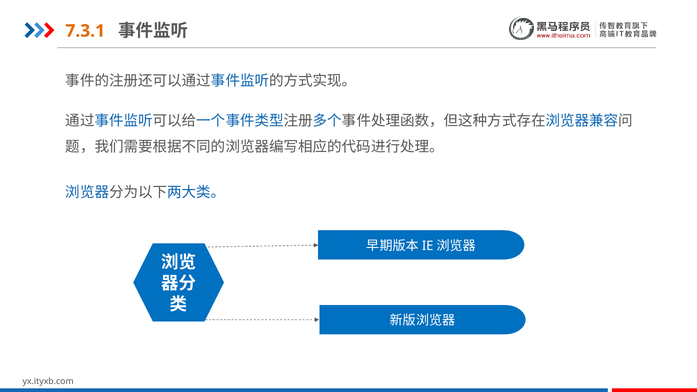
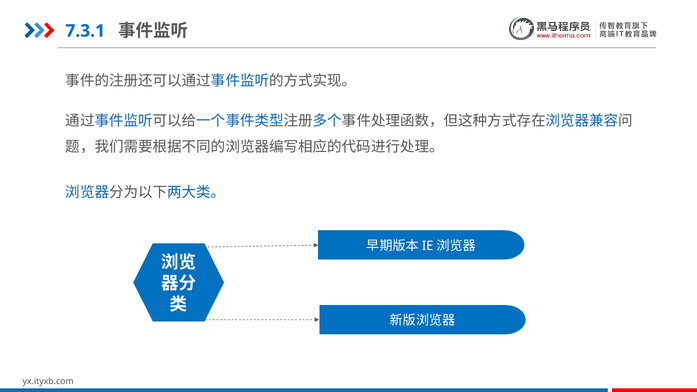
7.3.1 colour: orange -> blue (85, 31)
